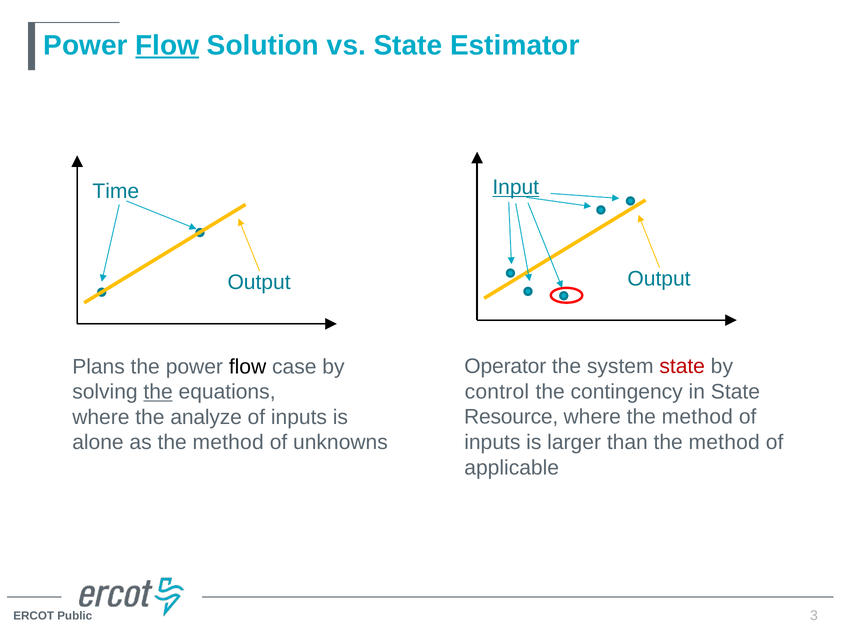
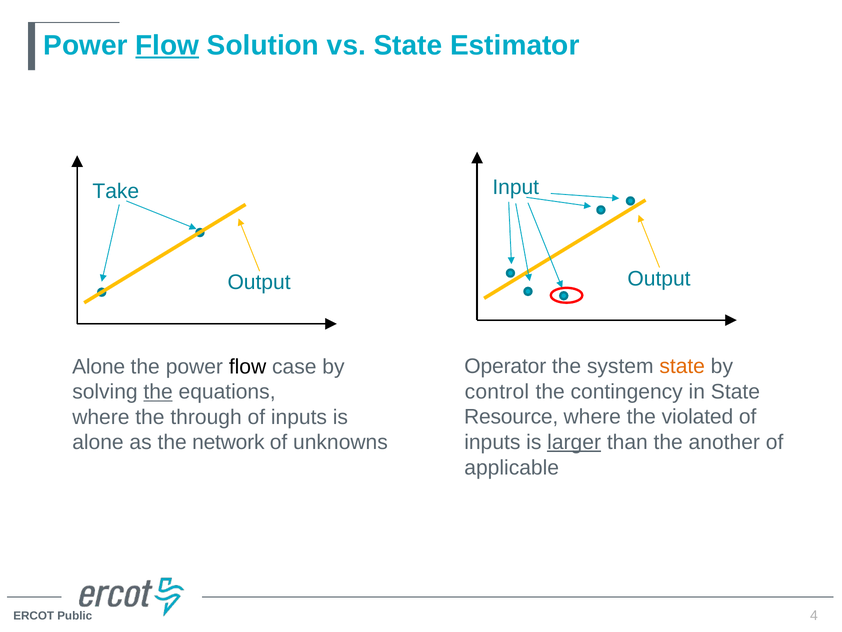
Input underline: present -> none (516, 187)
Time: Time -> Take (116, 191)
state colour: red -> orange (682, 366)
Plans: Plans -> Alone (99, 366)
where the method: method -> violated (697, 417)
analyze: analyze -> through (206, 417)
larger underline: none -> present (574, 442)
than the method: method -> another (724, 442)
as the method: method -> network (228, 442)
3: 3 -> 4 (814, 615)
